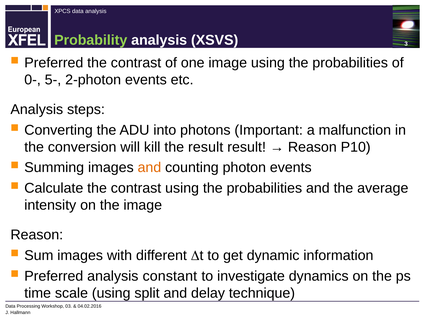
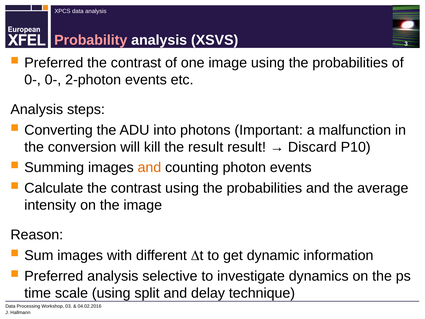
Probability colour: light green -> pink (91, 40)
0- 5-: 5- -> 0- (53, 80)
Reason: Reason -> Discard (312, 147)
constant: constant -> selective (170, 276)
